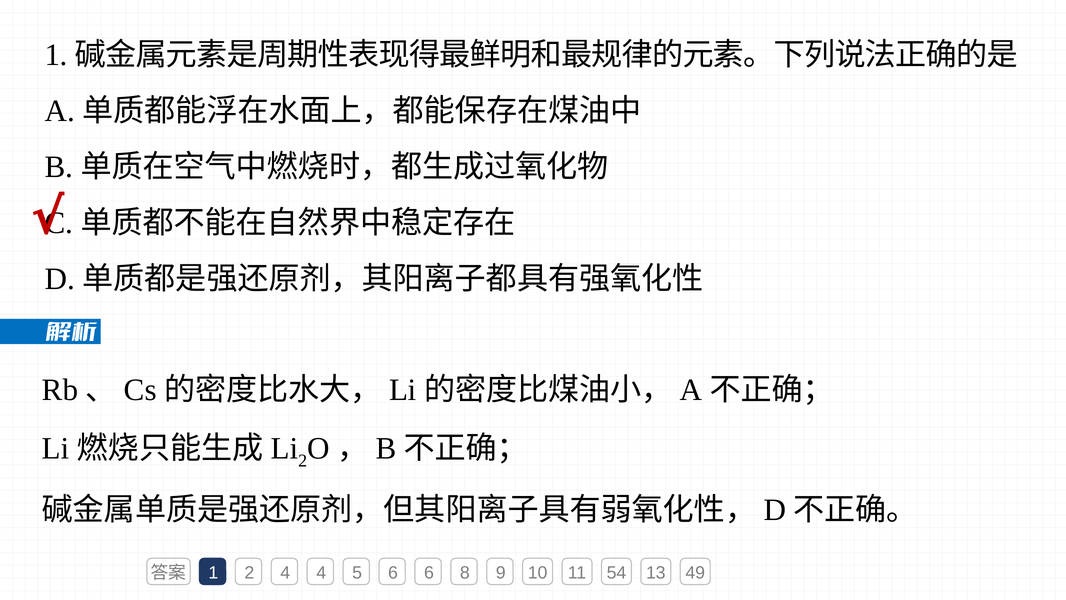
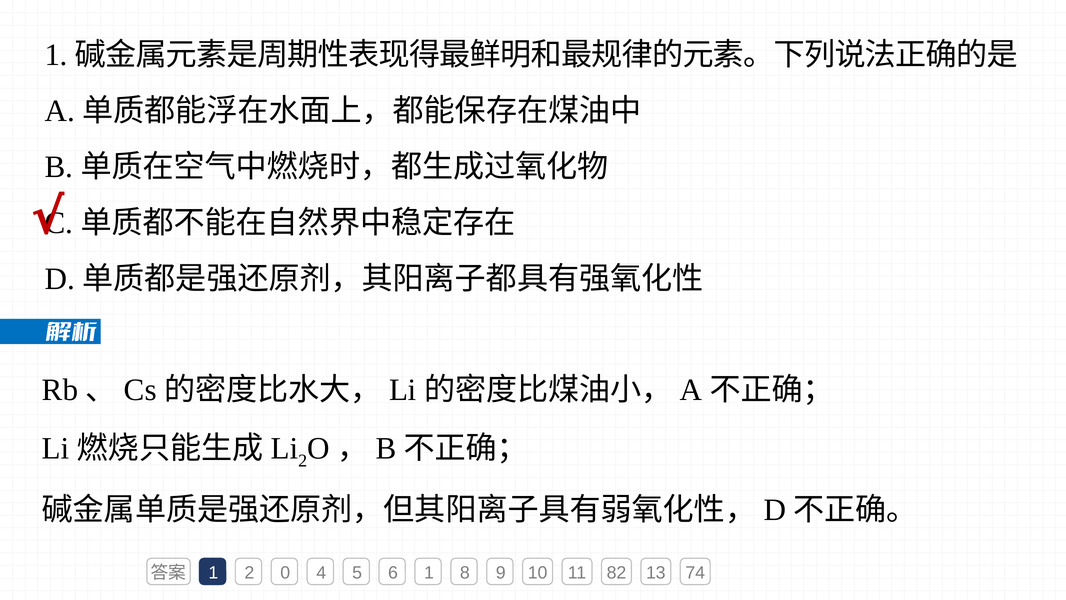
2 4: 4 -> 0 (285, 573)
6 6: 6 -> 1 (429, 573)
54: 54 -> 82 (616, 573)
49: 49 -> 74 (695, 573)
